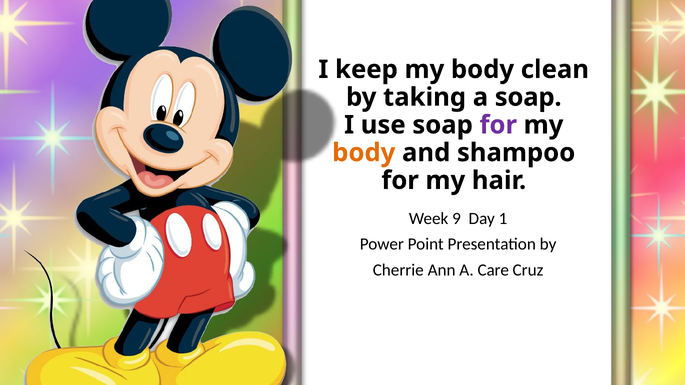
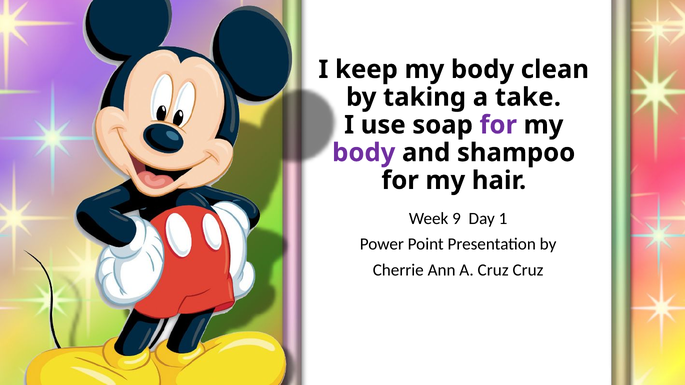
a soap: soap -> take (528, 97)
body colour: orange -> purple (364, 153)
A Care: Care -> Cruz (493, 270)
